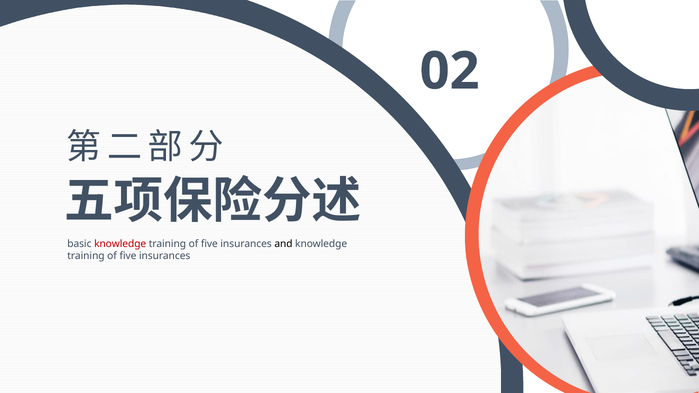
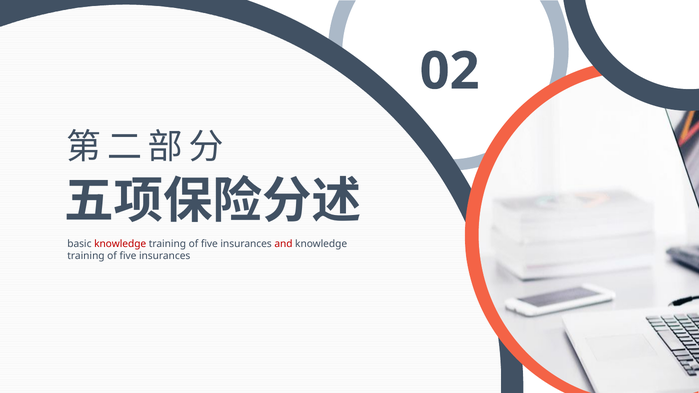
and colour: black -> red (283, 244)
